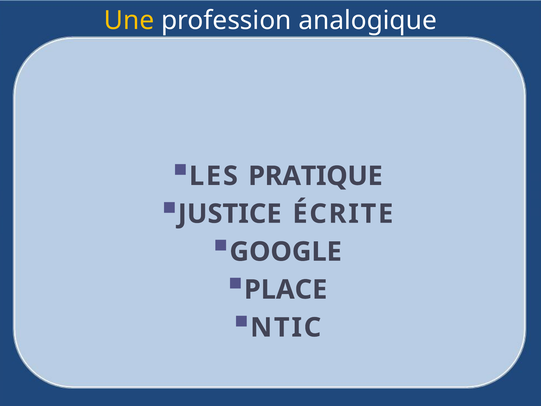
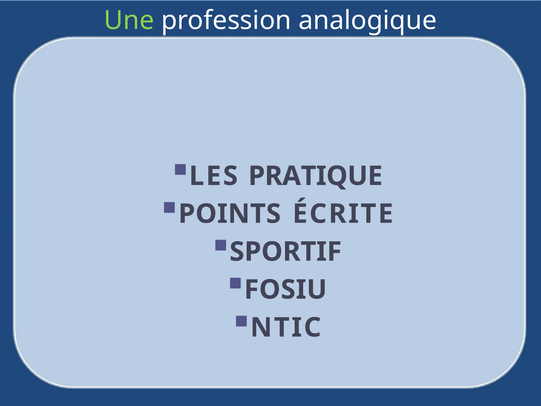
Une colour: yellow -> light green (129, 20)
JUSTICE: JUSTICE -> POINTS (230, 214)
GOOGLE: GOOGLE -> SPORTIF (286, 252)
PLACE: PLACE -> FOSIU (285, 289)
